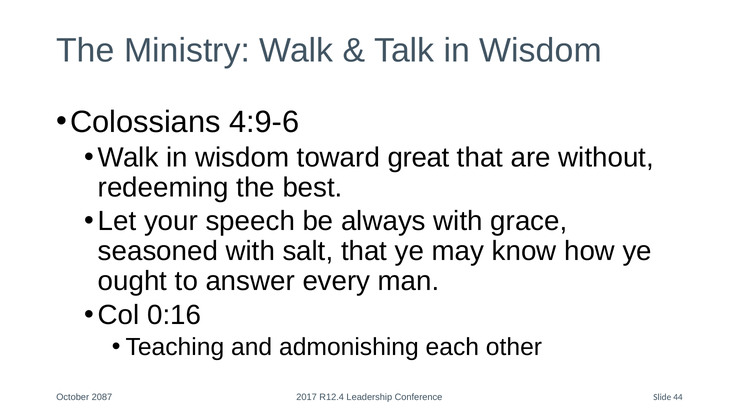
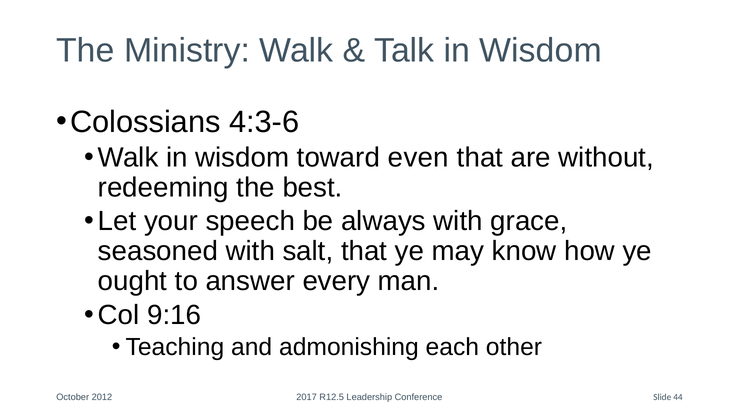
4:9-6: 4:9-6 -> 4:3-6 (264, 122)
great: great -> even (418, 157)
0:16: 0:16 -> 9:16 (174, 315)
2087: 2087 -> 2012 (102, 397)
R12.4: R12.4 -> R12.5 (332, 397)
